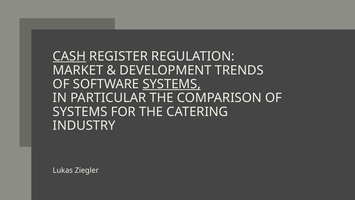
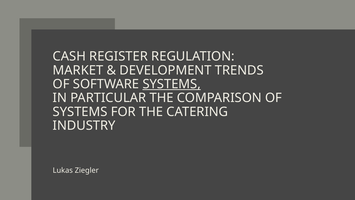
CASH underline: present -> none (69, 56)
